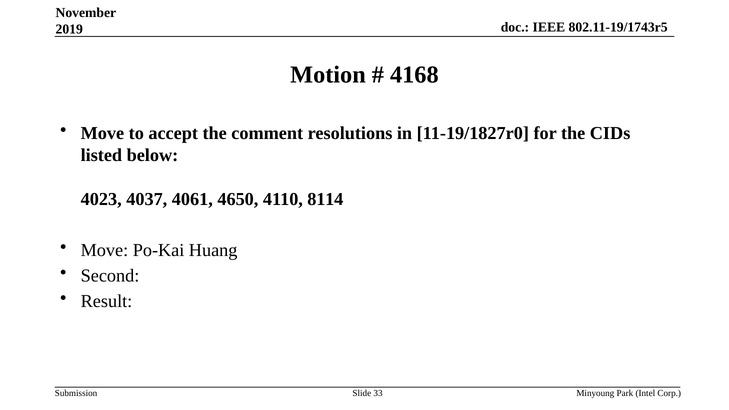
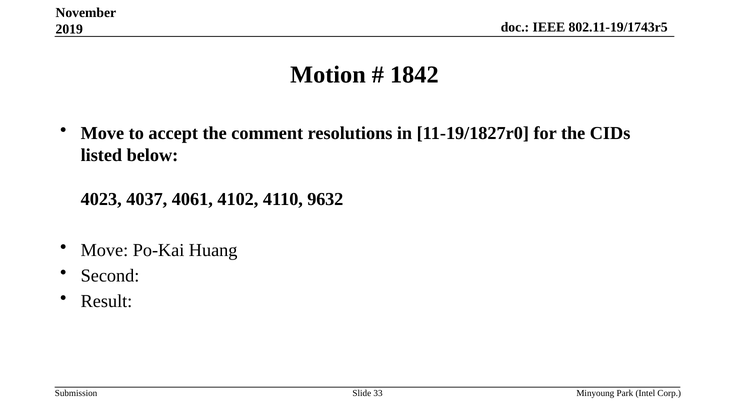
4168: 4168 -> 1842 (414, 75)
4650: 4650 -> 4102 (238, 199)
8114: 8114 -> 9632 (325, 199)
